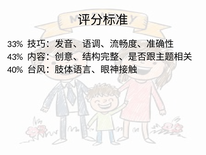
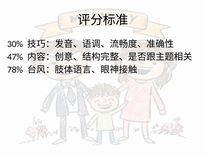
33%: 33% -> 30% (15, 44)
43%: 43% -> 47% (15, 57)
40%: 40% -> 78% (15, 70)
